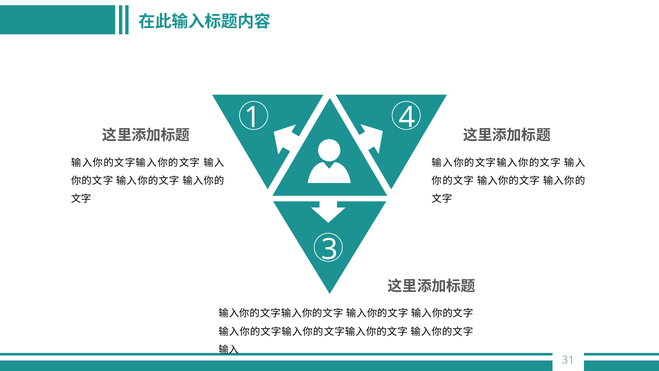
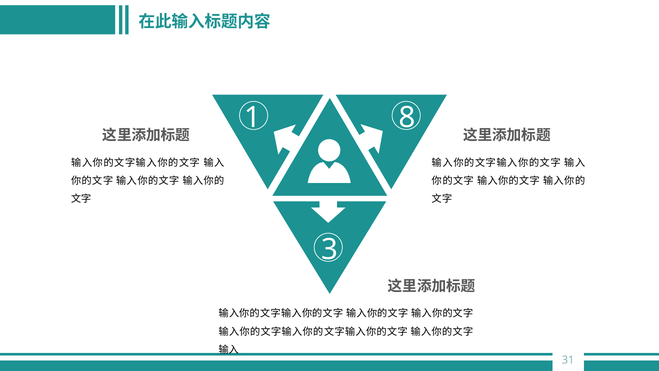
4: 4 -> 8 (407, 117)
